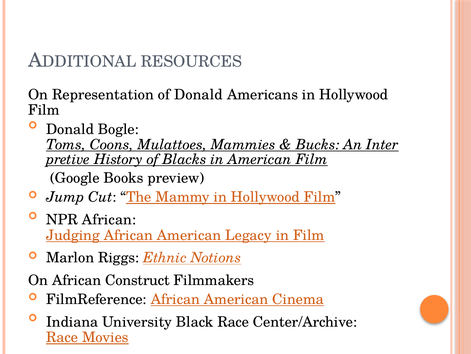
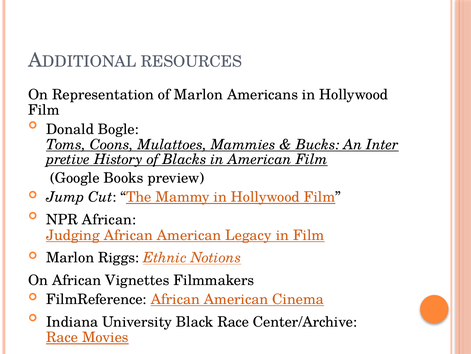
of Donald: Donald -> Marlon (198, 94)
Construct: Construct -> Vignettes (137, 280)
